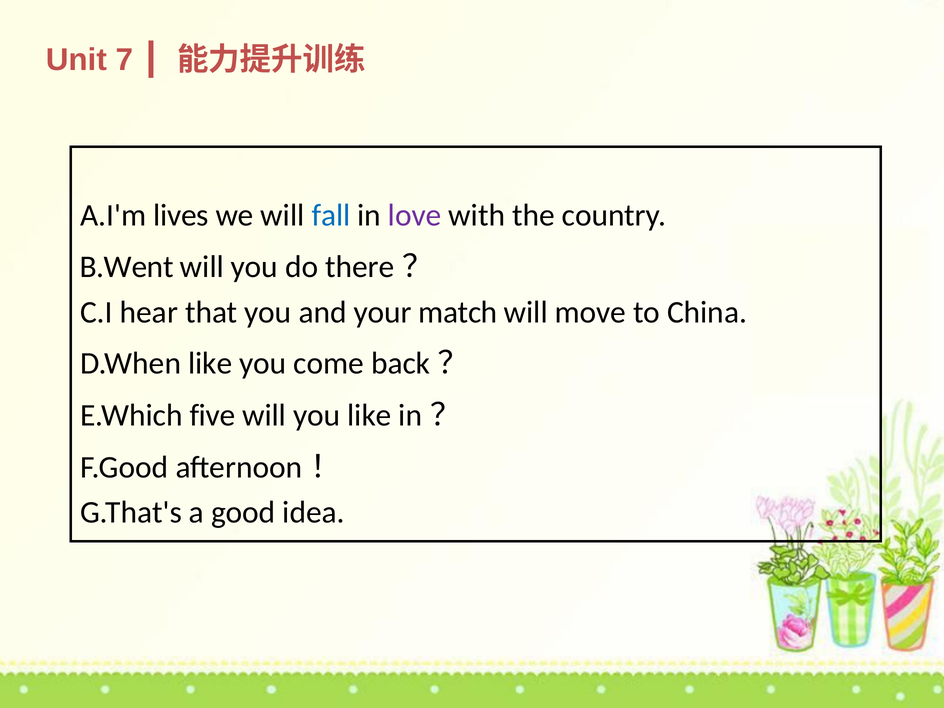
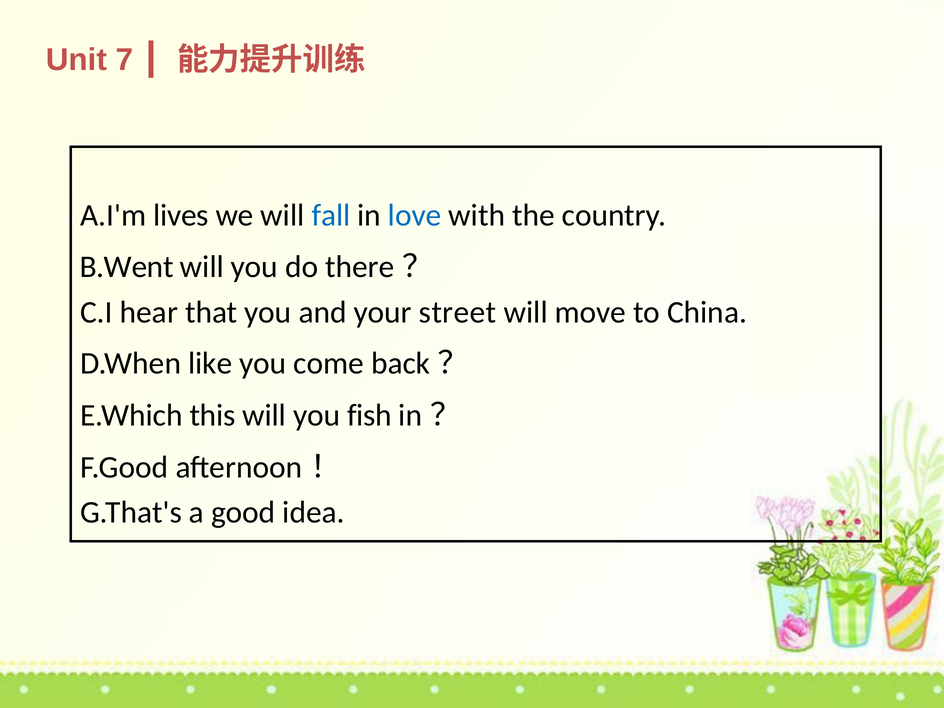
love colour: purple -> blue (415, 216)
match: match -> street (458, 312)
five: five -> this (213, 415)
you like: like -> fish (370, 415)
